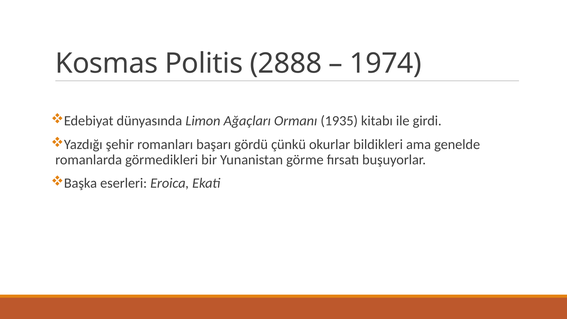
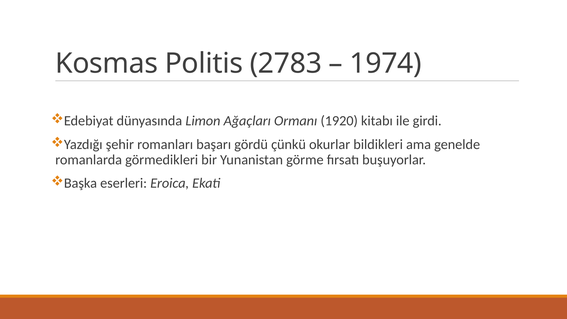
2888: 2888 -> 2783 (286, 64)
1935: 1935 -> 1920 (339, 121)
